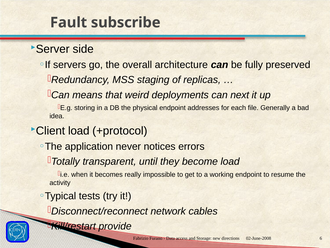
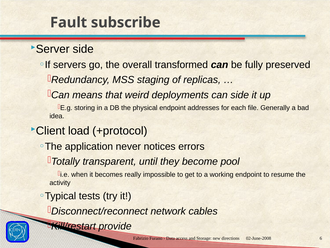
architecture: architecture -> transformed (181, 65)
can next: next -> side (240, 95)
become load: load -> pool (230, 161)
